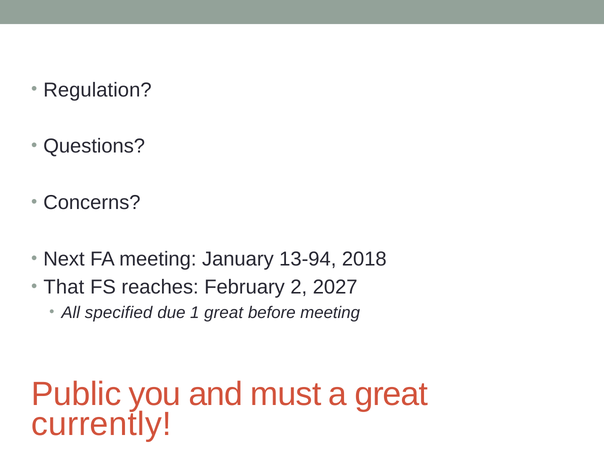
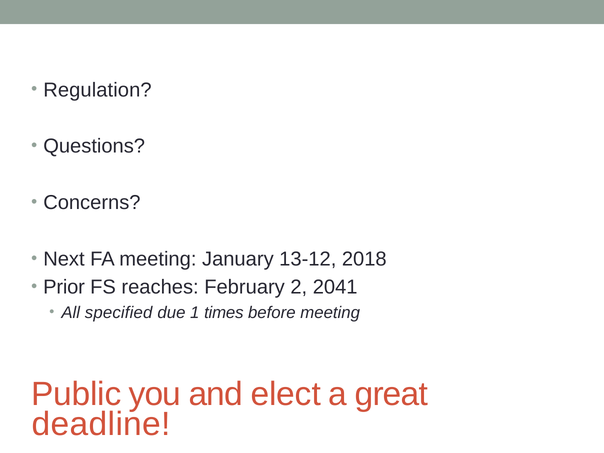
13-94: 13-94 -> 13-12 (308, 259)
That: That -> Prior (64, 287)
2027: 2027 -> 2041 (335, 287)
1 great: great -> times (224, 313)
must: must -> elect (286, 394)
currently: currently -> deadline (101, 424)
